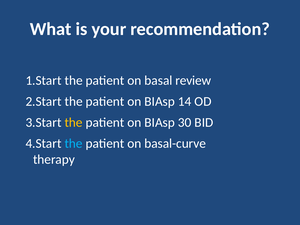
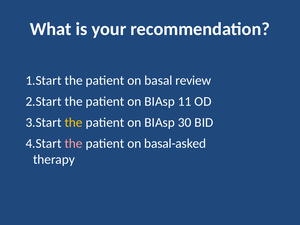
14: 14 -> 11 (185, 101)
the colour: light blue -> pink (74, 143)
basal-curve: basal-curve -> basal-asked (175, 143)
